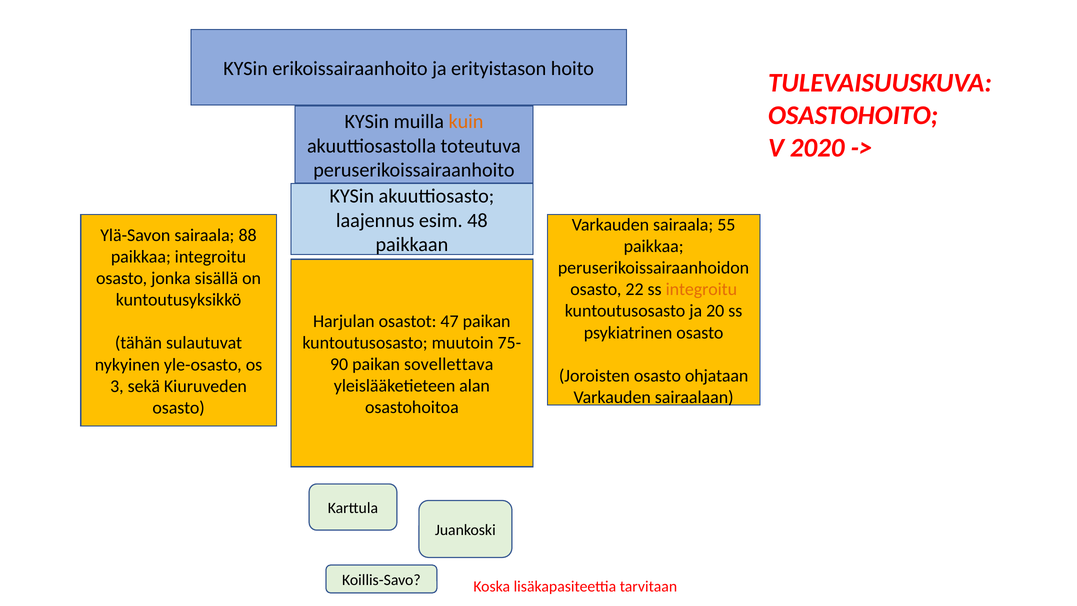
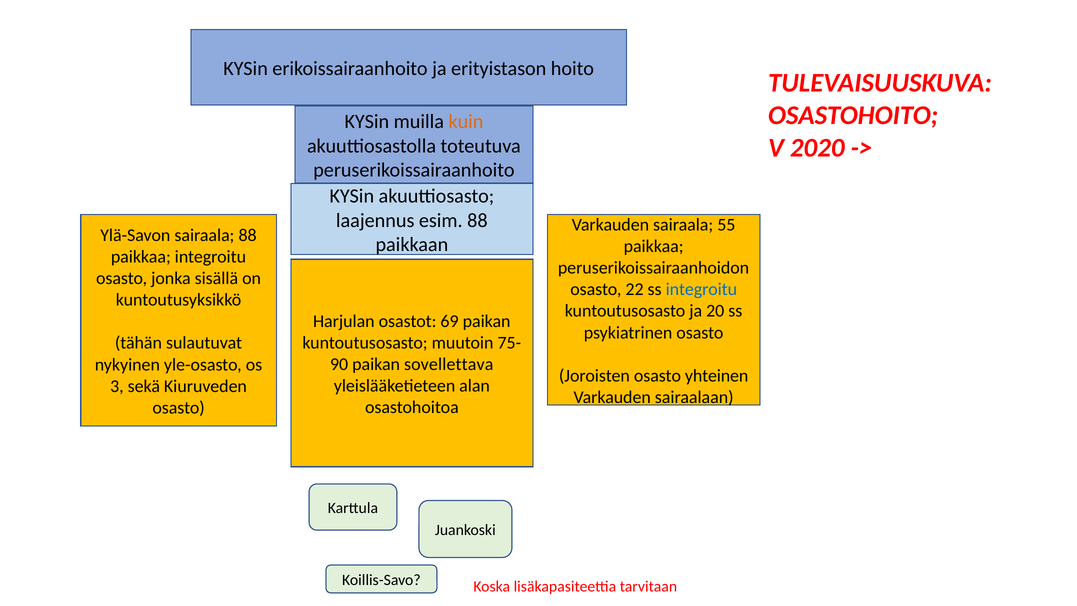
esim 48: 48 -> 88 (477, 220)
integroitu colour: orange -> blue (701, 289)
47: 47 -> 69 (450, 321)
ohjataan: ohjataan -> yhteinen (717, 376)
